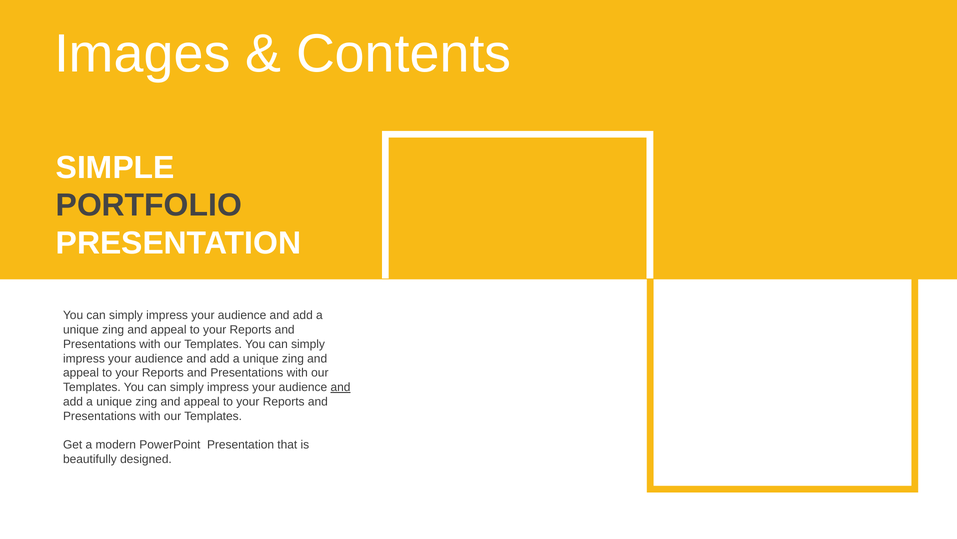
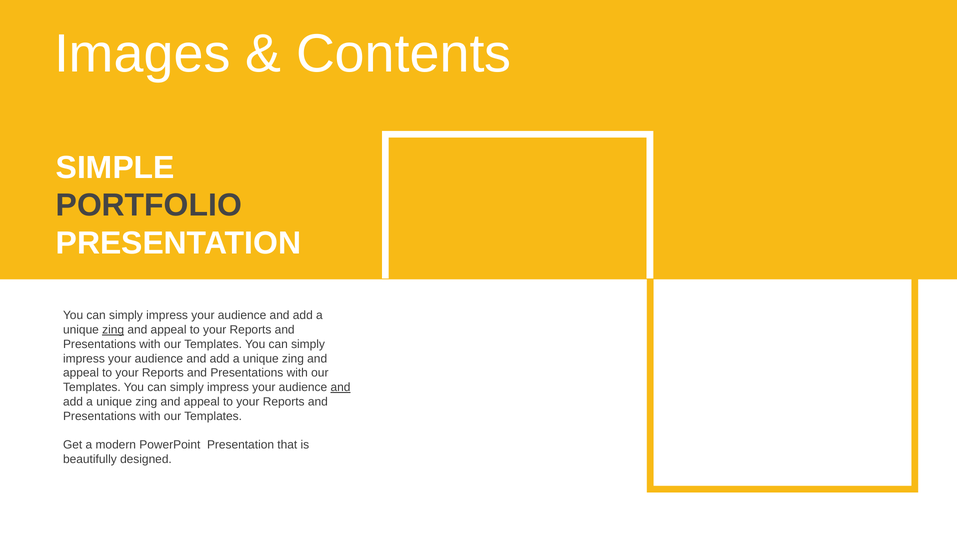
zing underline: none -> present (113, 329)
